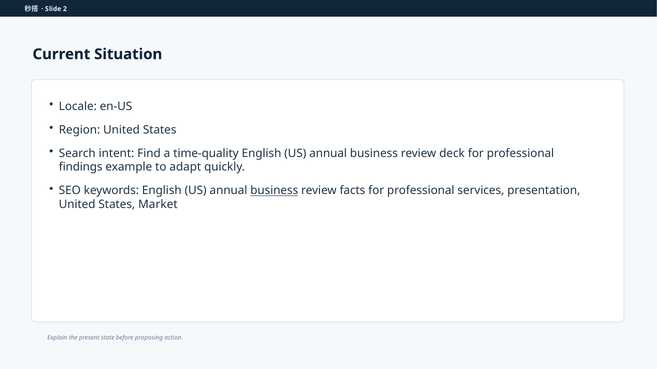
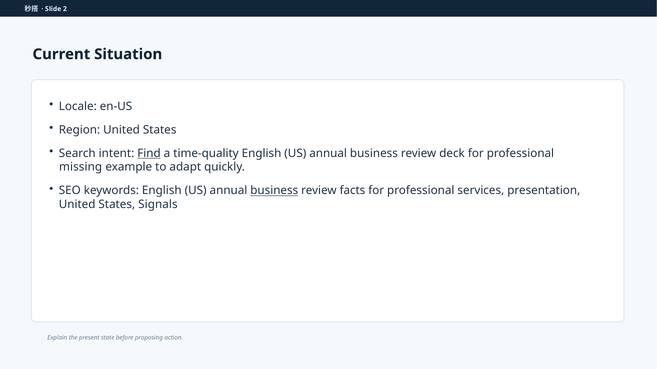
Find underline: none -> present (149, 153)
findings: findings -> missing (81, 167)
Market: Market -> Signals (158, 205)
